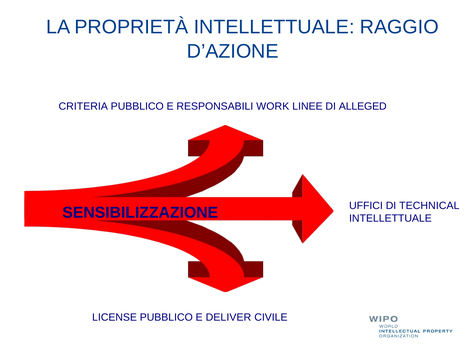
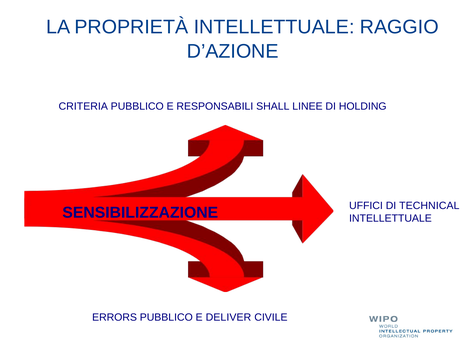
WORK: WORK -> SHALL (273, 106)
ALLEGED: ALLEGED -> HOLDING (363, 106)
LICENSE: LICENSE -> ERRORS (115, 317)
